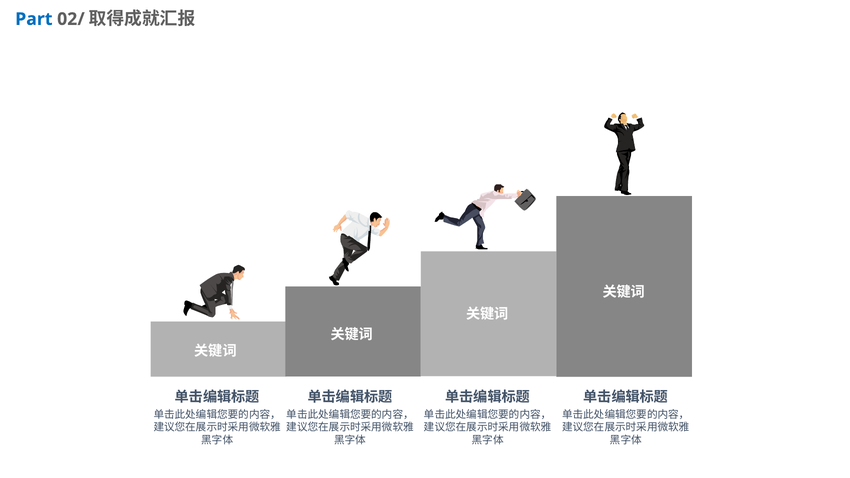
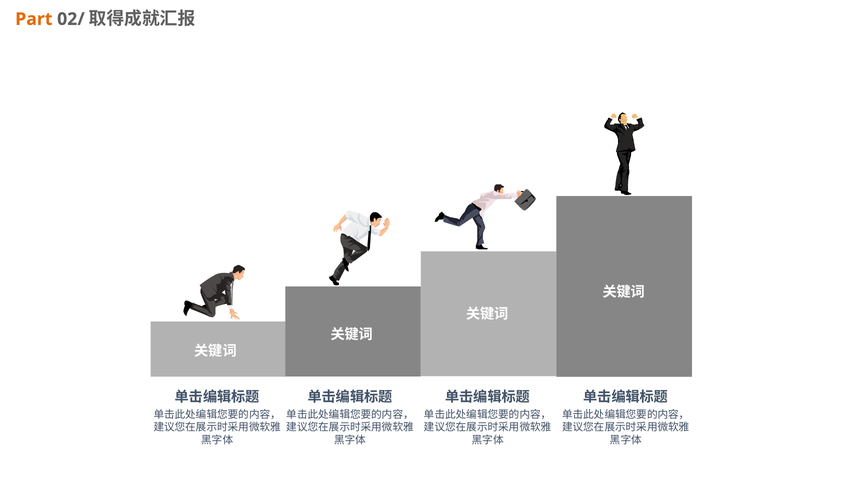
Part colour: blue -> orange (34, 19)
